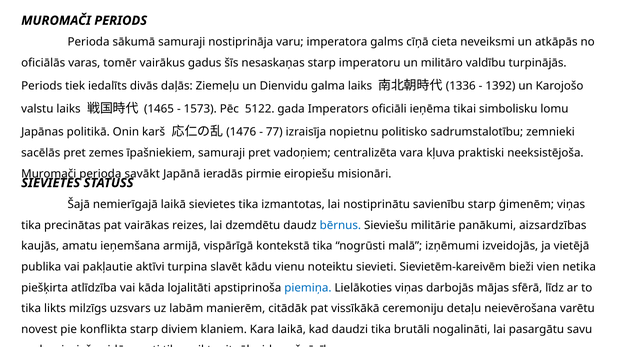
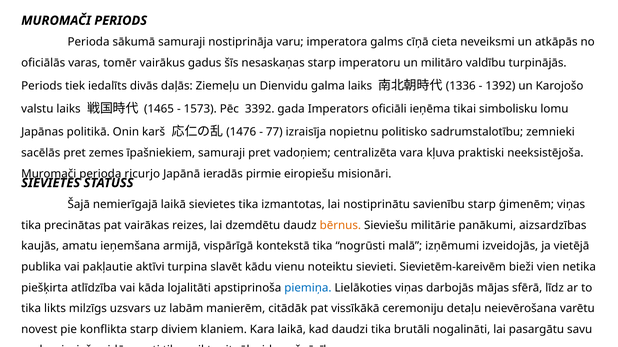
5122: 5122 -> 3392 (260, 109)
savākt: savākt -> ricurjo (142, 174)
bērnus colour: blue -> orange (340, 226)
